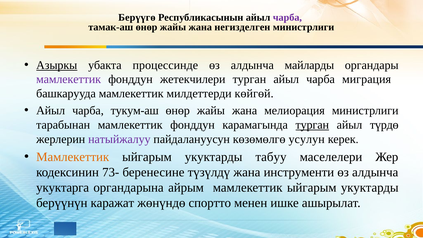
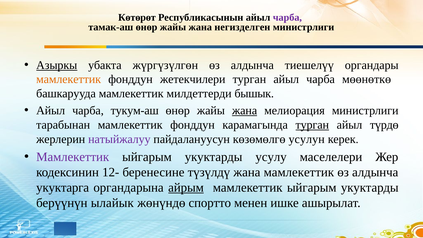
Берүүгө: Берүүгө -> Көтөрөт (137, 17)
процессинде: процессинде -> жүргүзүлгөн (165, 65)
майларды: майларды -> тиешелүү (309, 65)
мамлекеттик colour: purple -> orange (69, 79)
миграция: миграция -> мөөнөткө (367, 79)
көйгөй: көйгөй -> бышык (254, 94)
жана underline: none -> present (245, 111)
Мамлекеттик colour: orange -> purple (73, 157)
табуу: табуу -> усулу (271, 157)
73-: 73- -> 12- (111, 172)
жана инструменти: инструменти -> мамлекеттик (299, 172)
айрым underline: none -> present (186, 188)
каражат: каражат -> ылайык (112, 203)
